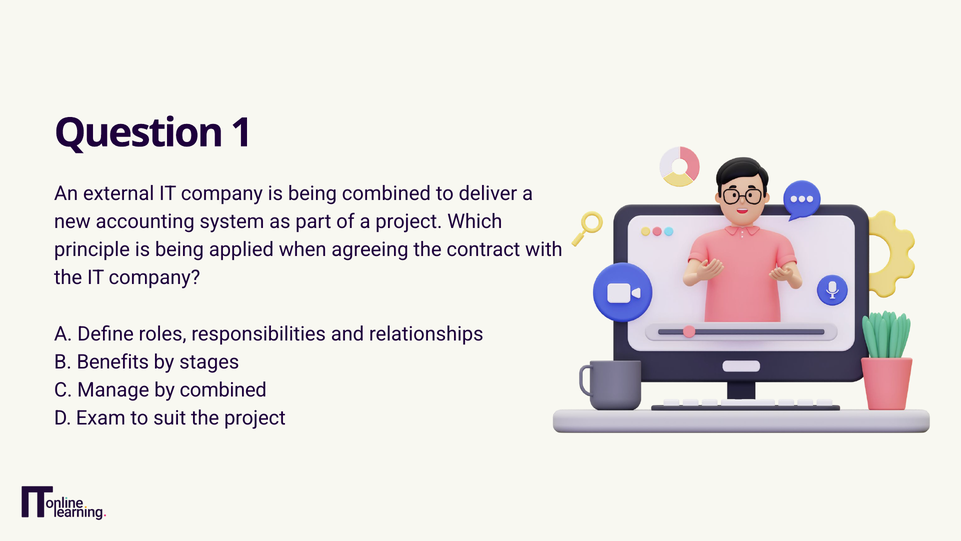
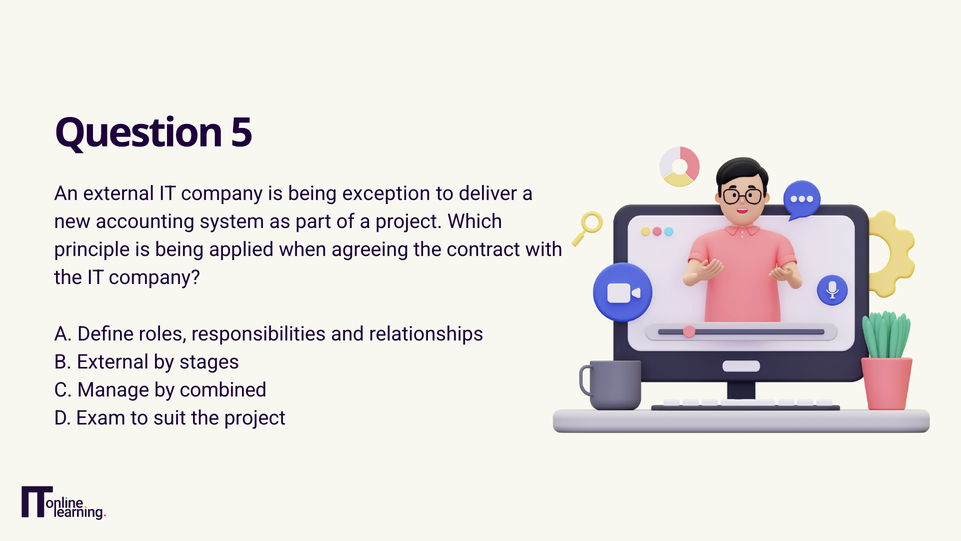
1: 1 -> 5 (242, 133)
being combined: combined -> exception (386, 193)
B Benefits: Benefits -> External (113, 362)
